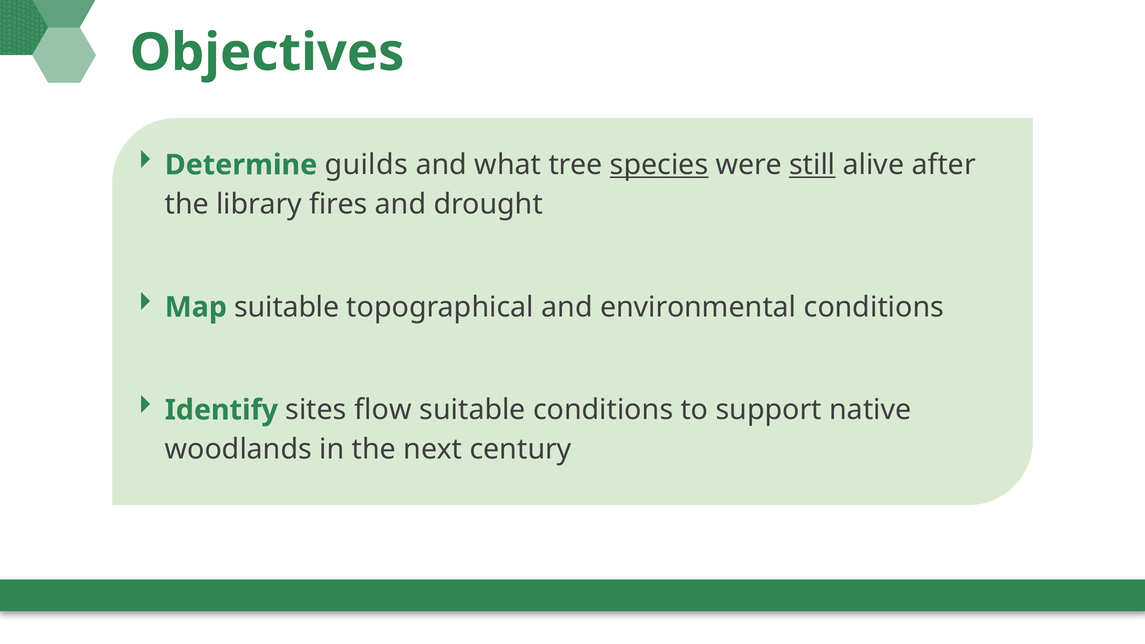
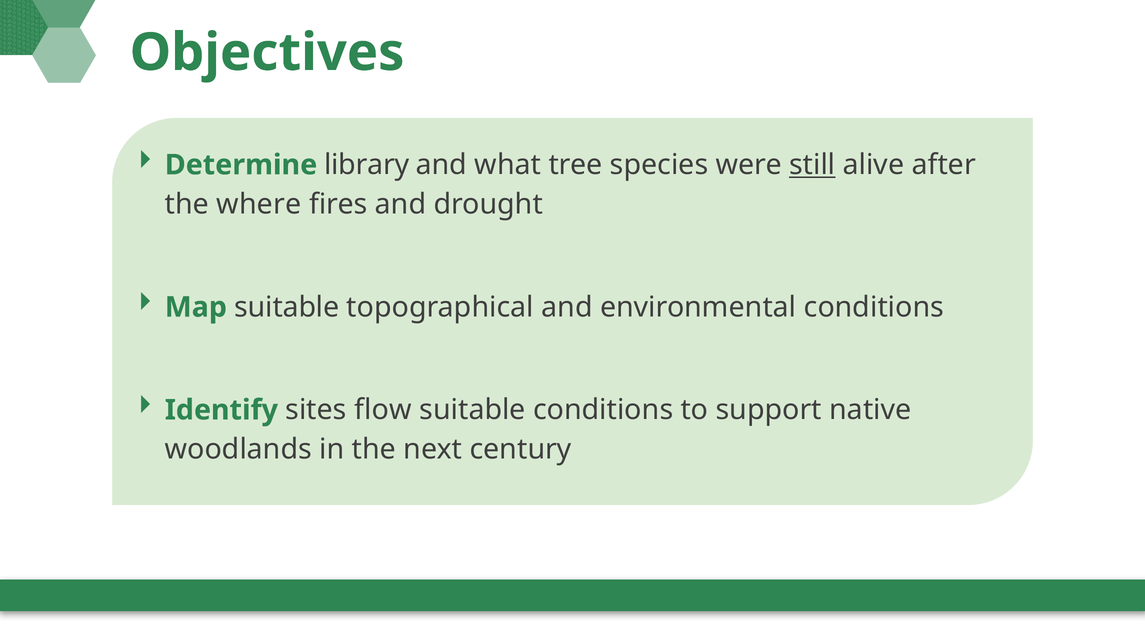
guilds: guilds -> library (367, 165)
species underline: present -> none (659, 165)
library: library -> where (259, 204)
